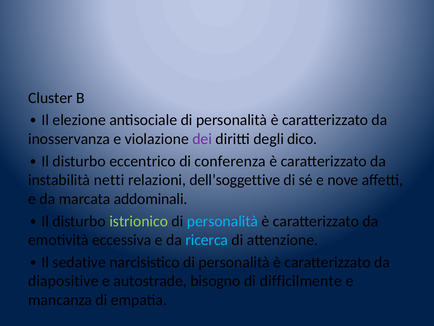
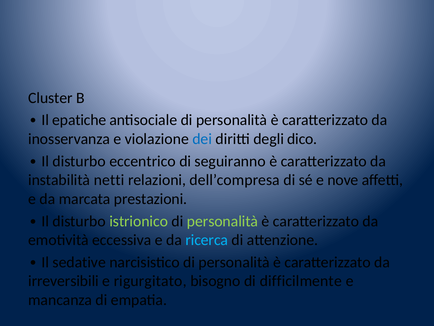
elezione: elezione -> epatiche (79, 120)
dei colour: purple -> blue (202, 139)
conferenza: conferenza -> seguiranno (230, 161)
dell’soggettive: dell’soggettive -> dell’compresa (235, 180)
addominali: addominali -> prestazioni (151, 199)
personalità colour: light blue -> light green (223, 221)
diapositive: diapositive -> irreversibili (63, 281)
autostrade: autostrade -> rigurgitato (150, 281)
